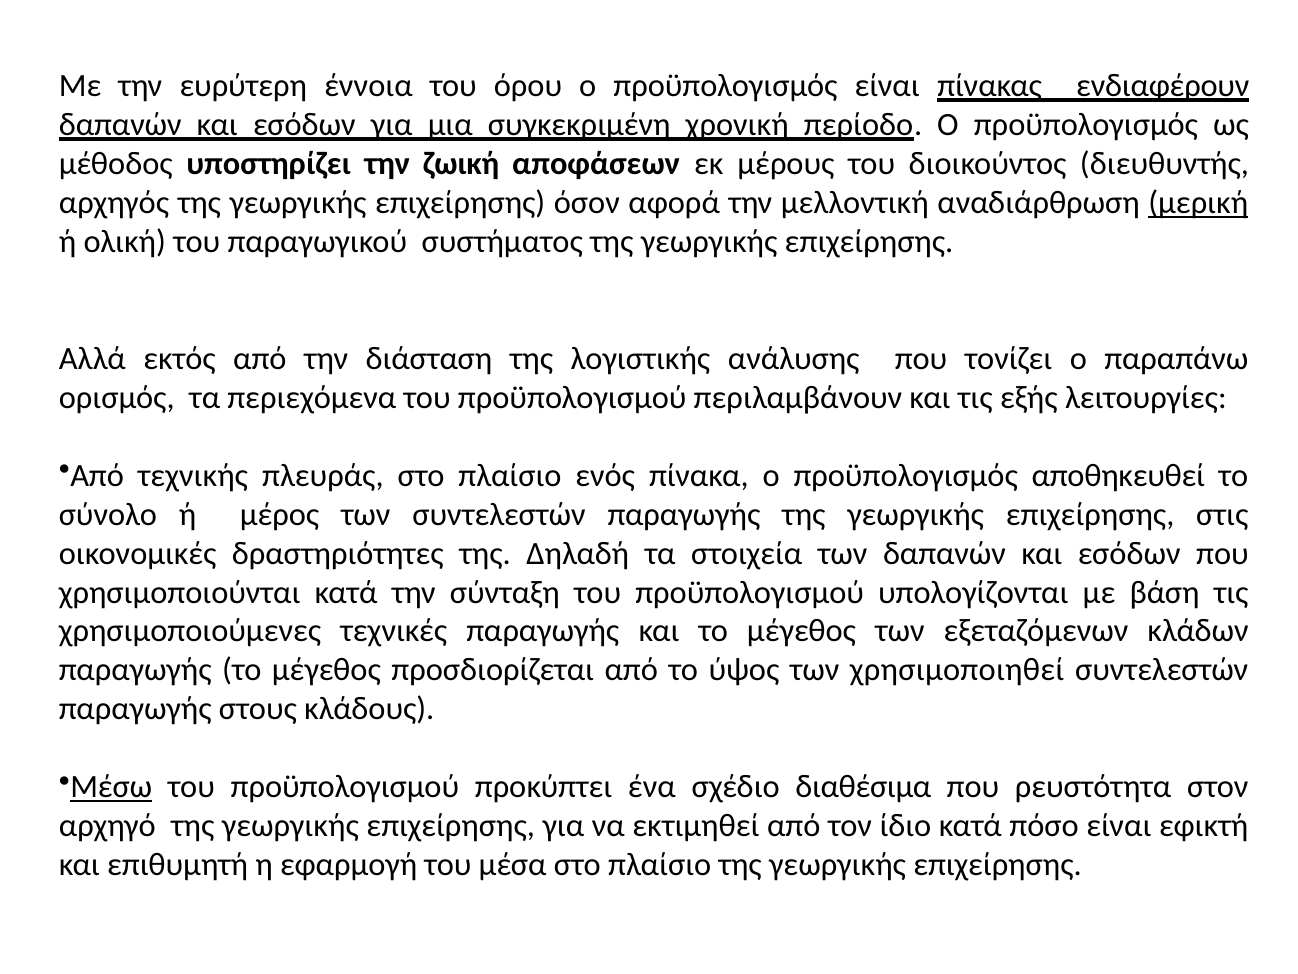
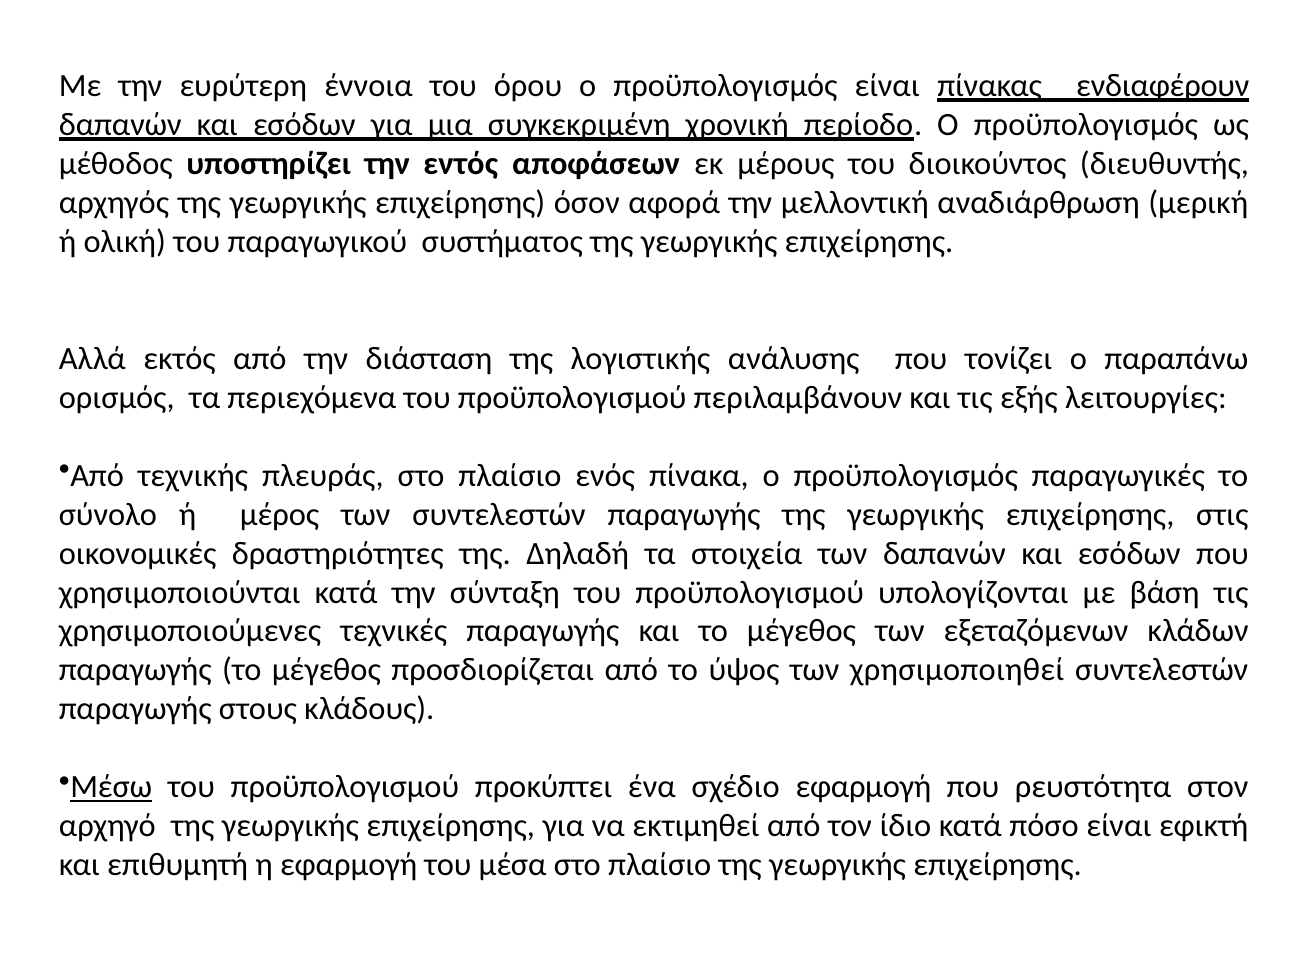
ζωική: ζωική -> εντός (461, 164)
μερική underline: present -> none (1198, 203)
αποθηκευθεί: αποθηκευθεί -> παραγωγικές (1118, 475)
σχέδιο διαθέσιμα: διαθέσιμα -> εφαρμογή (863, 787)
